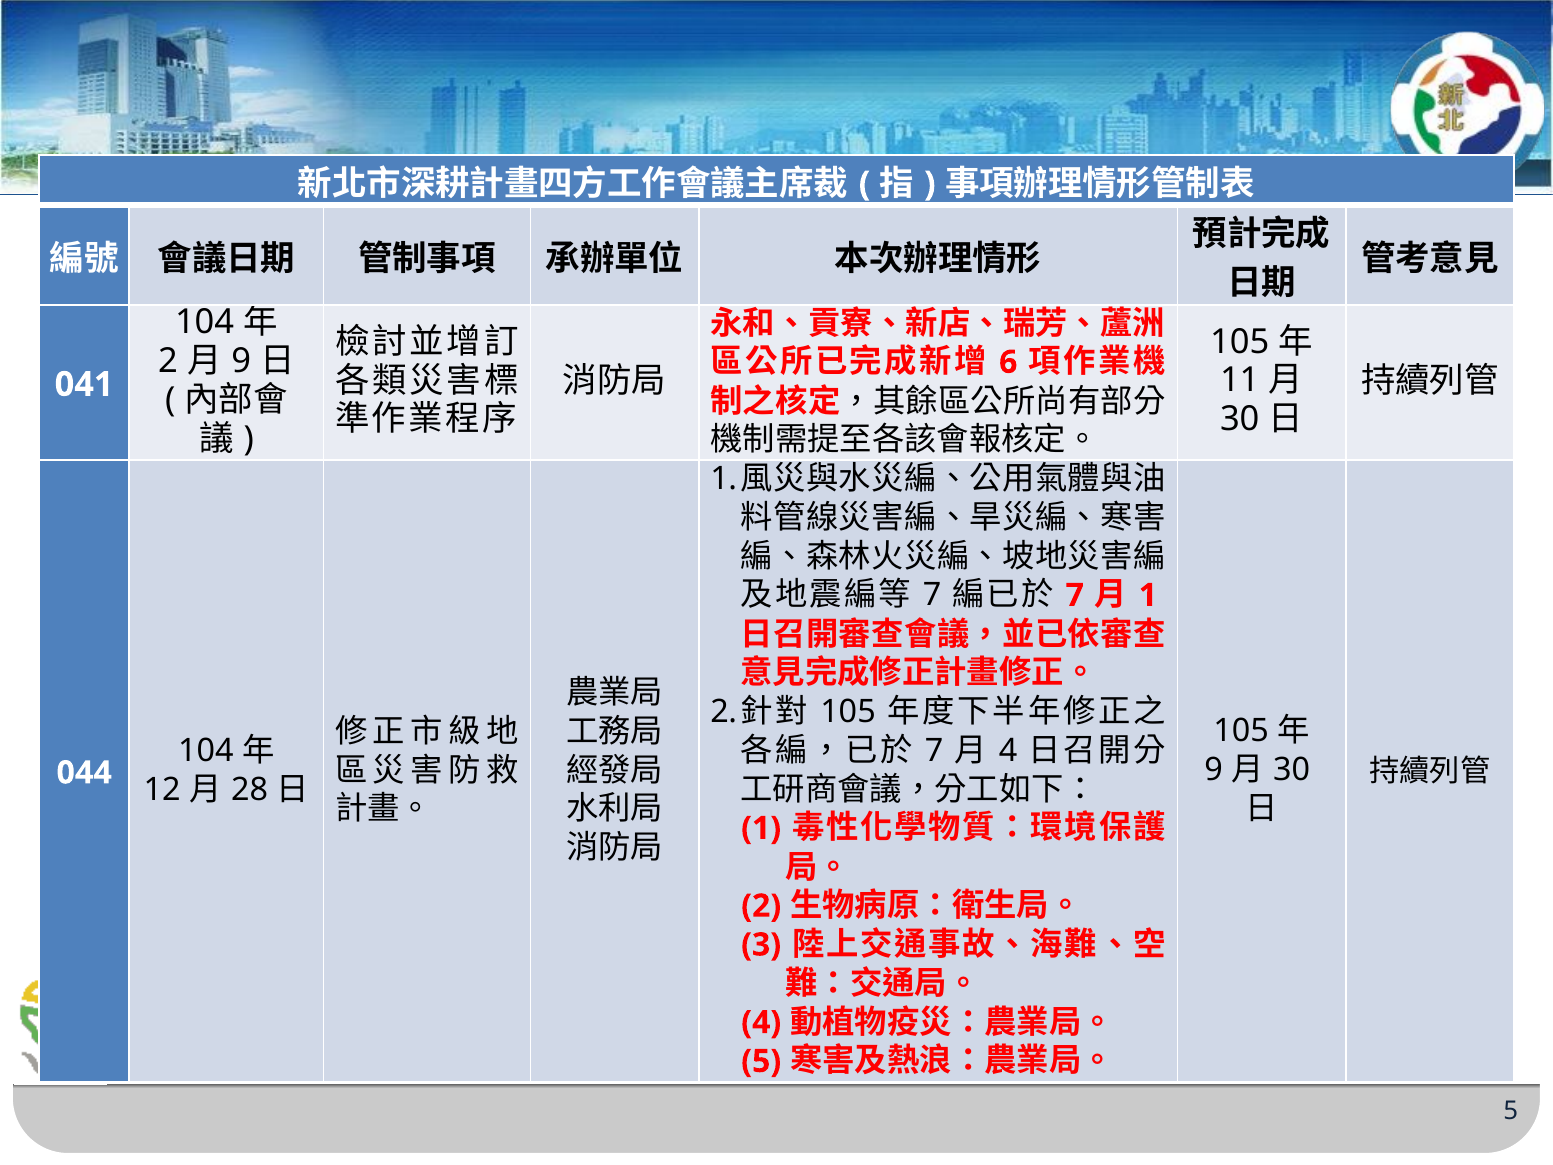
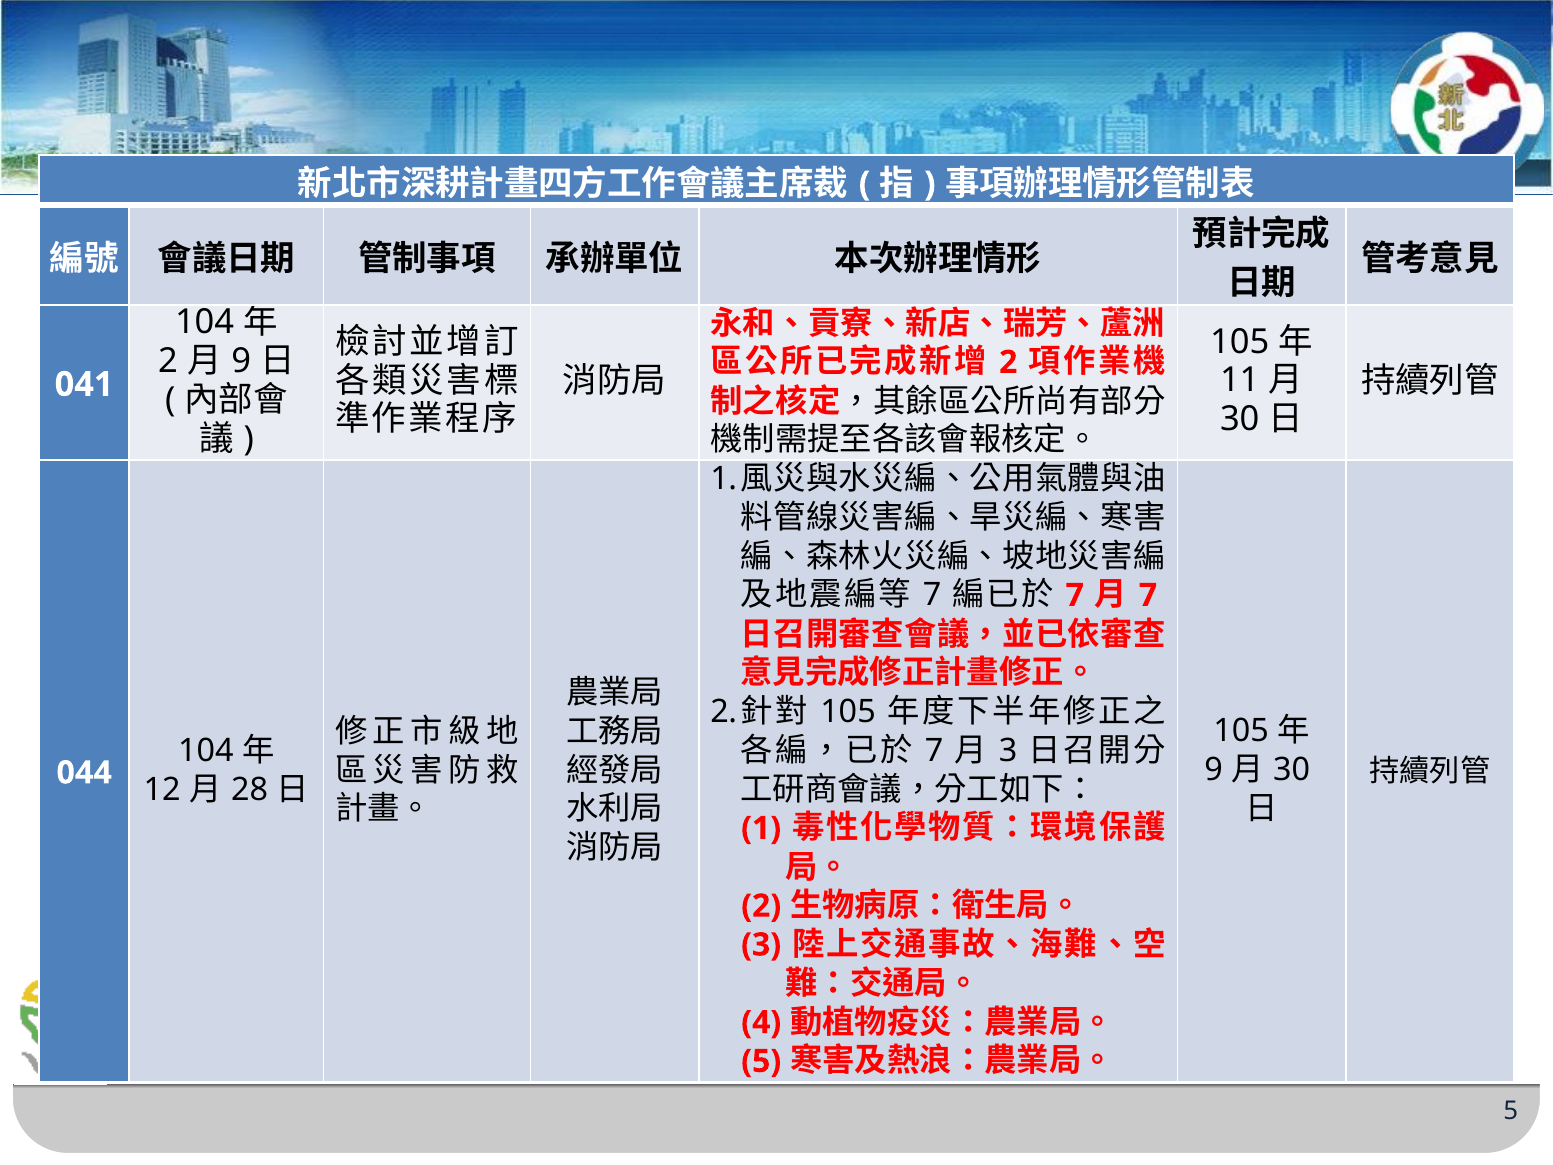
6: 6 -> 2 (1008, 362)
1: 1 -> 7 (1148, 595)
4: 4 -> 3 (1008, 750)
